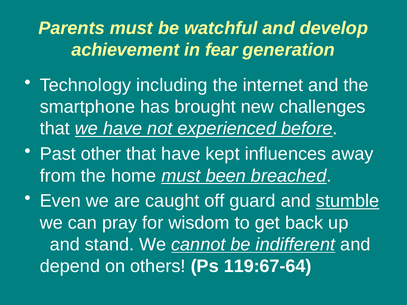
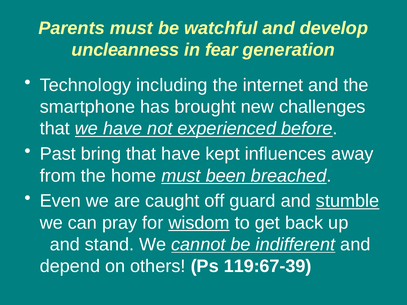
achievement: achievement -> uncleanness (126, 50)
other: other -> bring (101, 154)
wisdom underline: none -> present (199, 223)
119:67-64: 119:67-64 -> 119:67-39 (268, 266)
